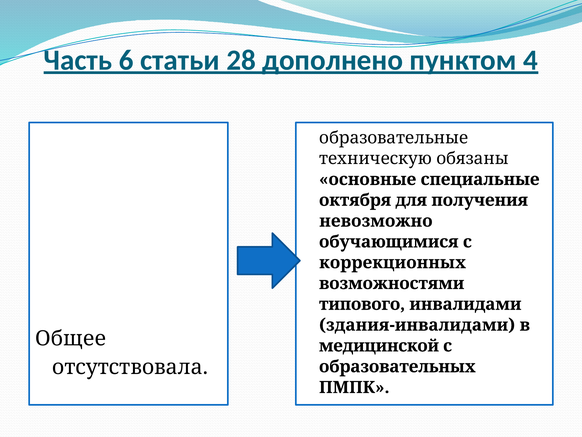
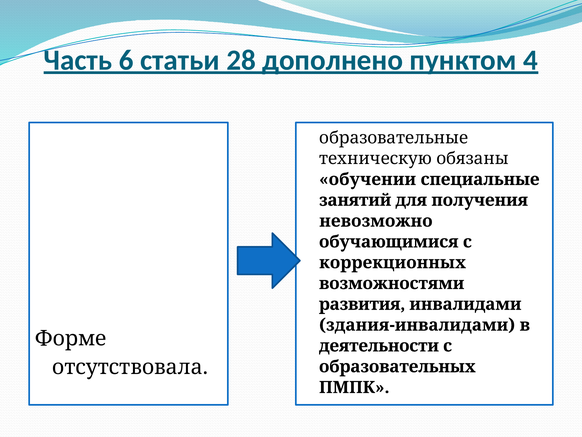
основные: основные -> обучении (368, 179)
октября: октября -> занятий (355, 200)
типового: типового -> развития (362, 304)
Общее: Общее -> Форме (71, 338)
медицинской: медицинской -> деятельности (379, 345)
